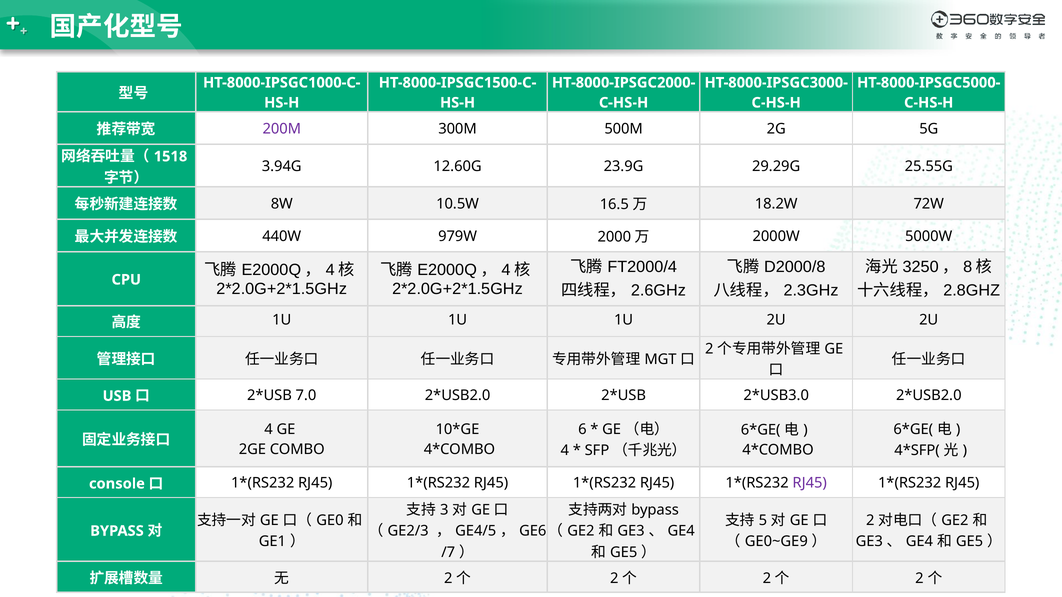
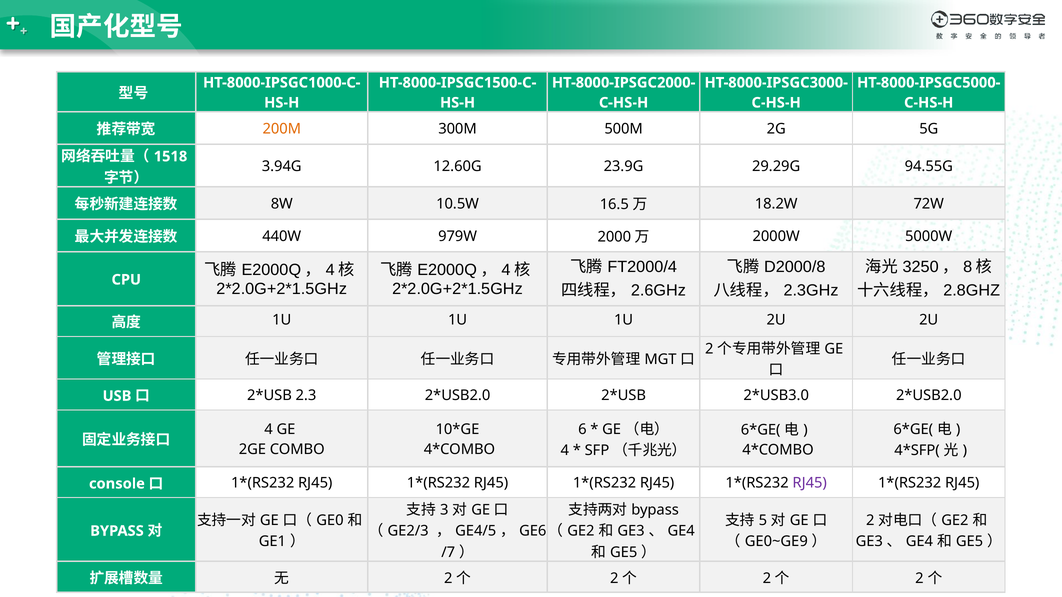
200M colour: purple -> orange (282, 129)
25.55G: 25.55G -> 94.55G (929, 167)
7.0: 7.0 -> 2.3 (306, 396)
